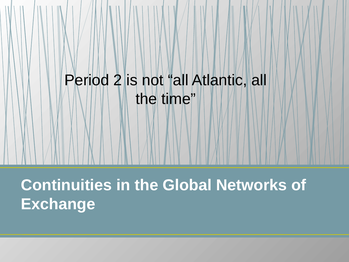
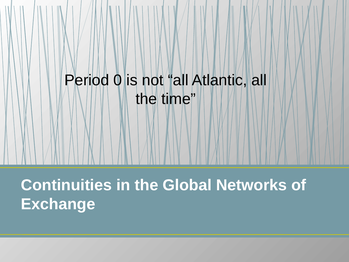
2: 2 -> 0 (118, 80)
